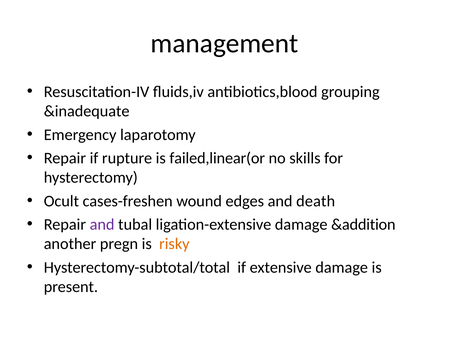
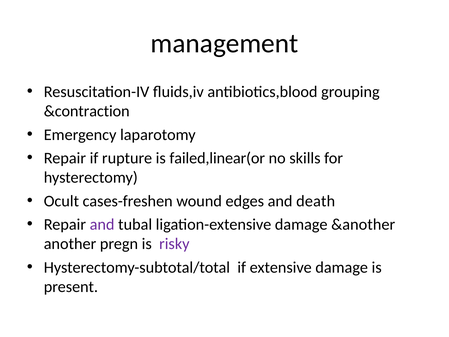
&inadequate: &inadequate -> &contraction (87, 111)
&addition: &addition -> &another (363, 224)
risky colour: orange -> purple (174, 244)
